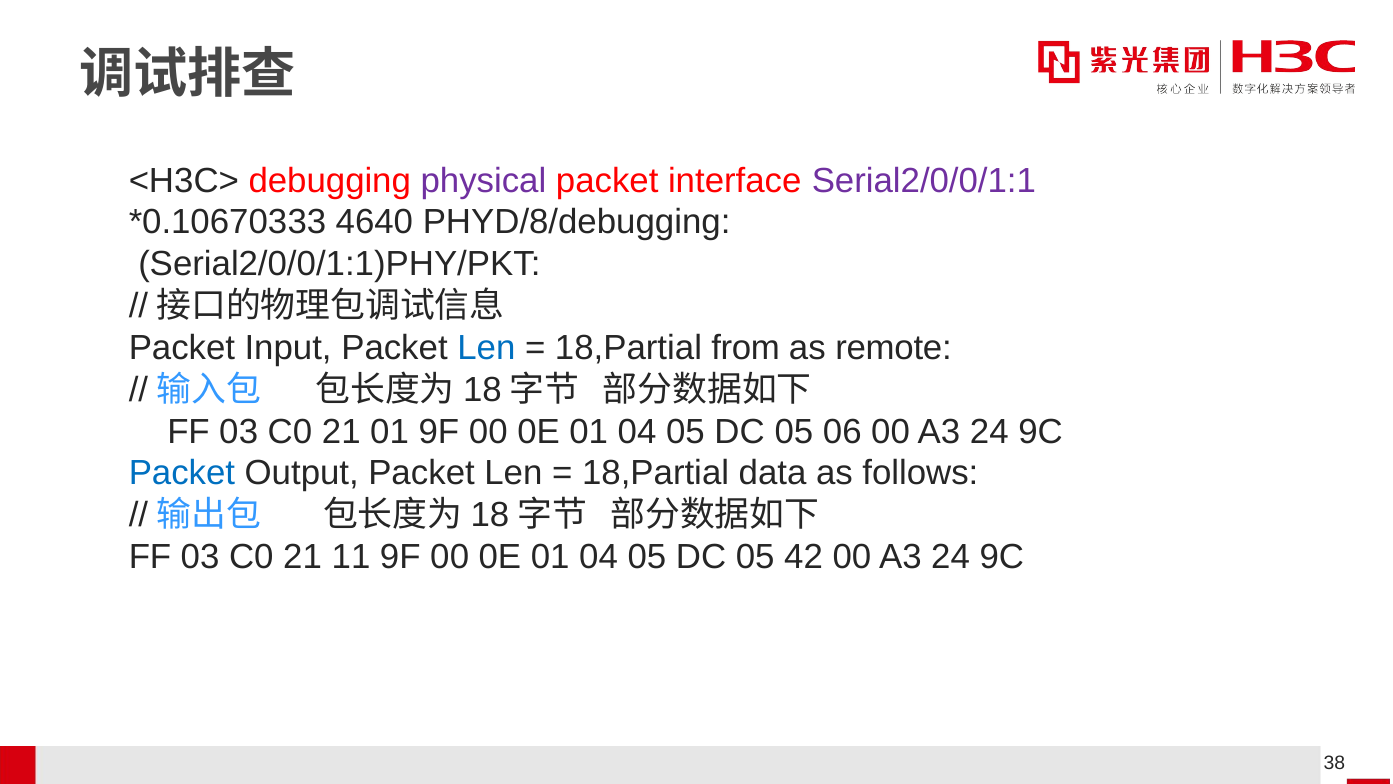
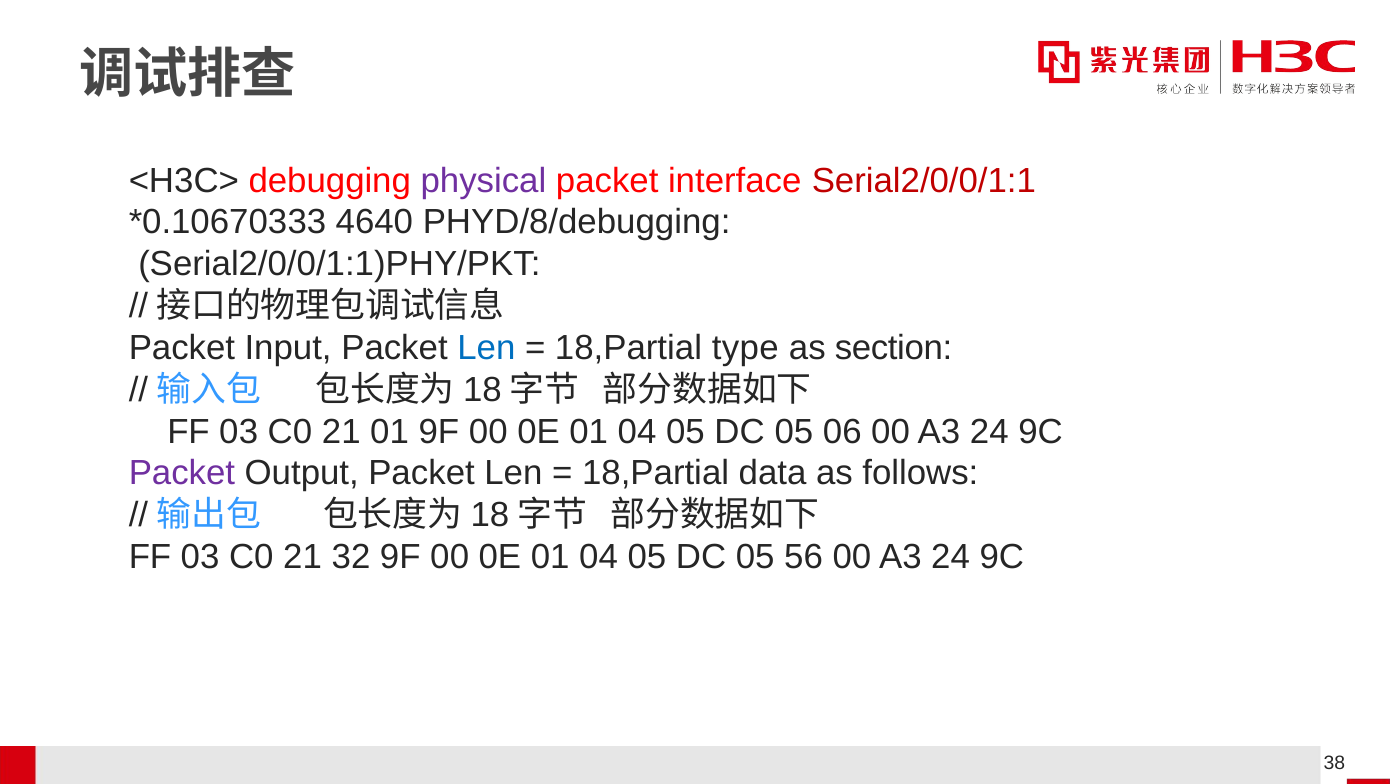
Serial2/0/0/1:1 colour: purple -> red (924, 181)
from: from -> type (745, 348)
remote: remote -> section (894, 348)
Packet colour: blue -> purple (182, 473)
11: 11 -> 32 (351, 557)
42: 42 -> 56 (804, 557)
